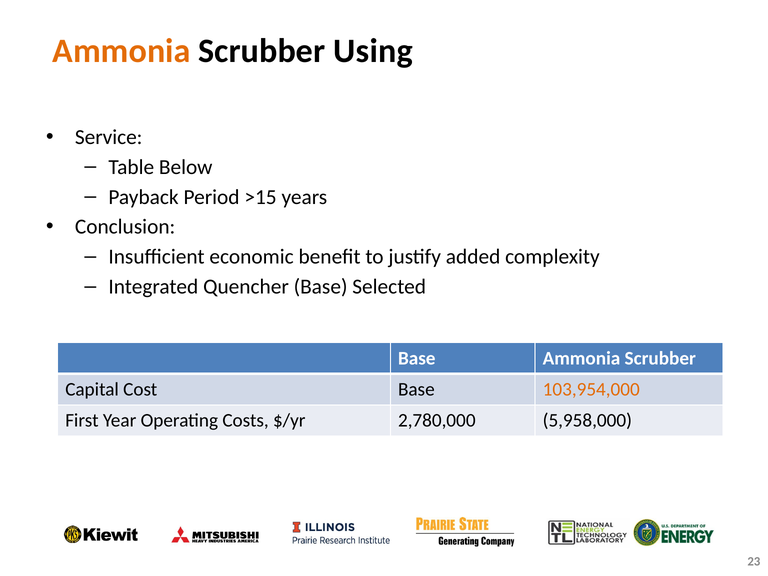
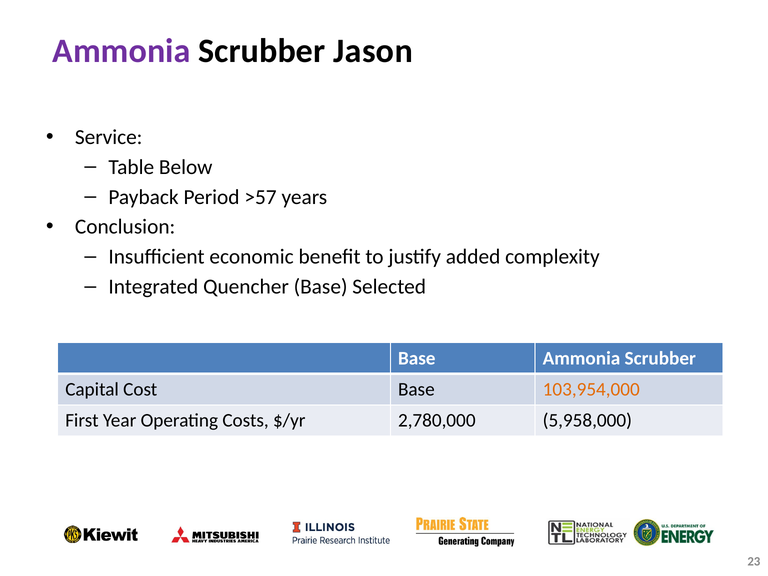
Ammonia colour: orange -> purple (122, 51)
Using: Using -> Jason (373, 51)
>15: >15 -> >57 (261, 197)
